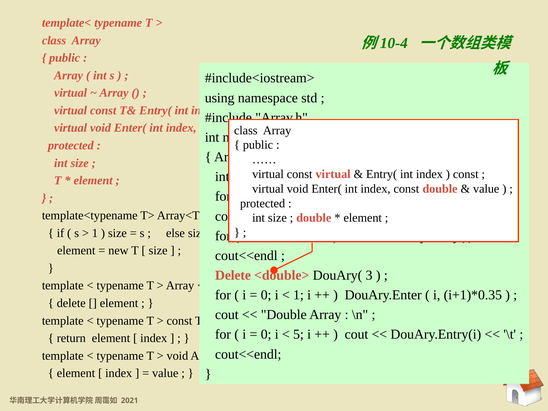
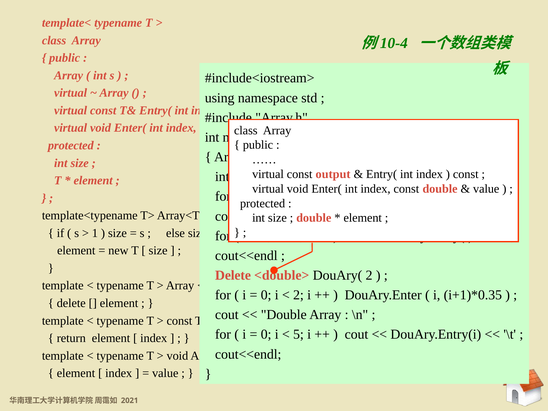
const virtual: virtual -> output (333, 174)
DouAry( 3: 3 -> 2 (369, 275)
1: 1 -> 2 (298, 295)
